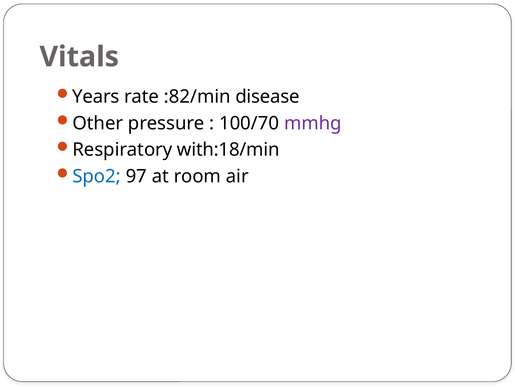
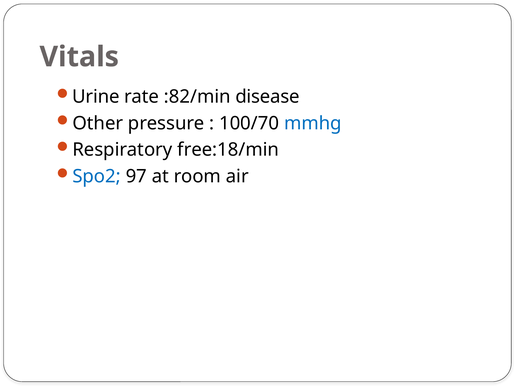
Years: Years -> Urine (96, 97)
mmhg colour: purple -> blue (313, 123)
with:18/min: with:18/min -> free:18/min (228, 149)
